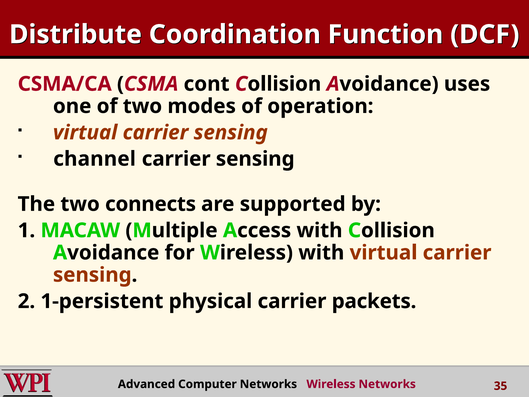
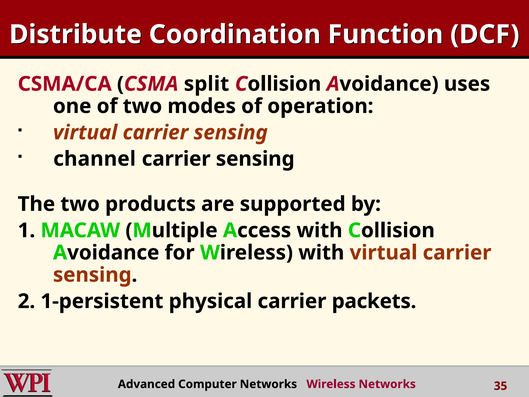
cont: cont -> split (206, 84)
connects: connects -> products (150, 204)
